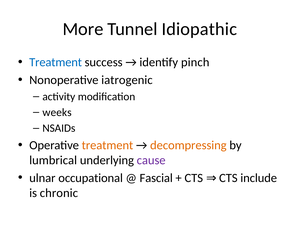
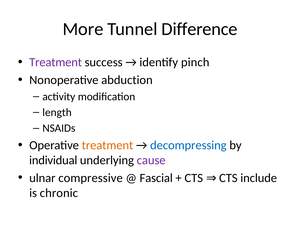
Idiopathic: Idiopathic -> Difference (199, 29)
Treatment colour: blue -> purple (56, 62)
iatrogenic: iatrogenic -> abduction (127, 80)
weeks: weeks -> length (57, 112)
decompressing colour: orange -> blue (188, 145)
lumbrical: lumbrical -> individual (53, 160)
occupational: occupational -> compressive (91, 178)
